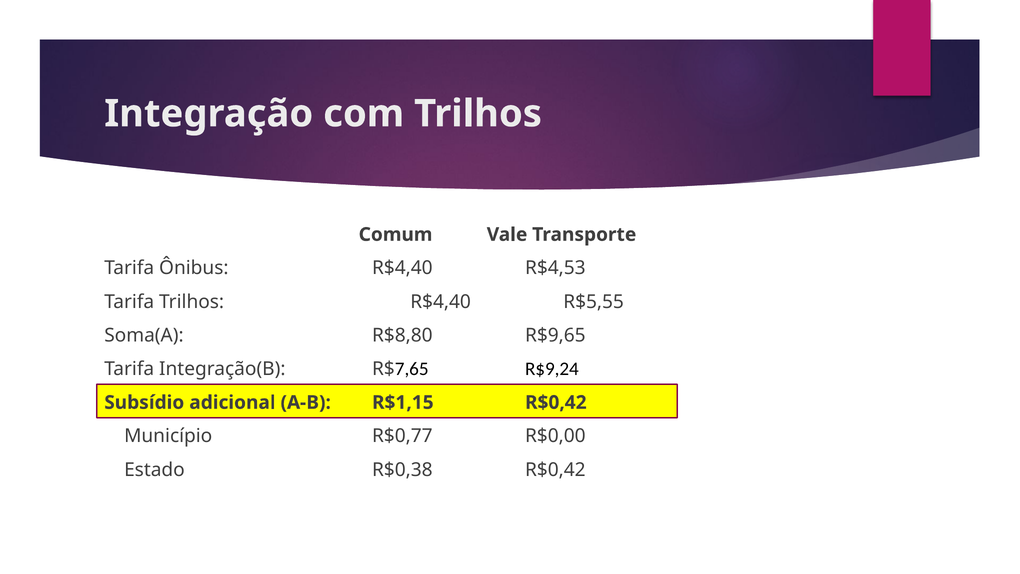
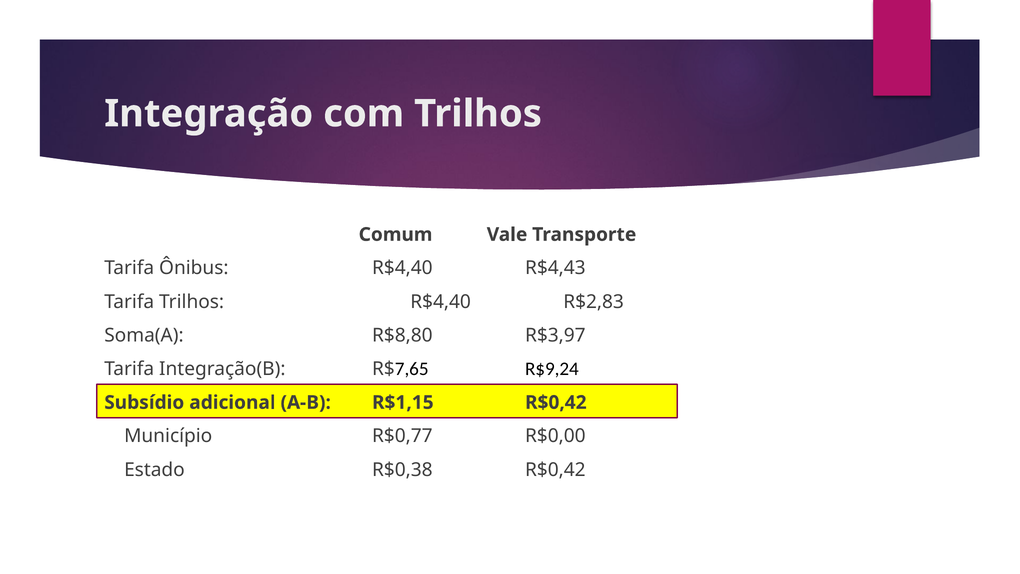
R$4,53: R$4,53 -> R$4,43 (555, 268)
R$5,55: R$5,55 -> R$2,83 (594, 302)
R$9,65: R$9,65 -> R$3,97 (555, 335)
